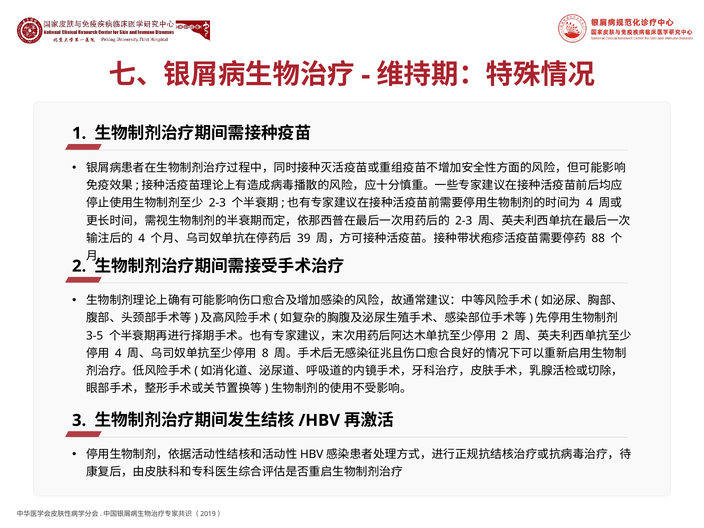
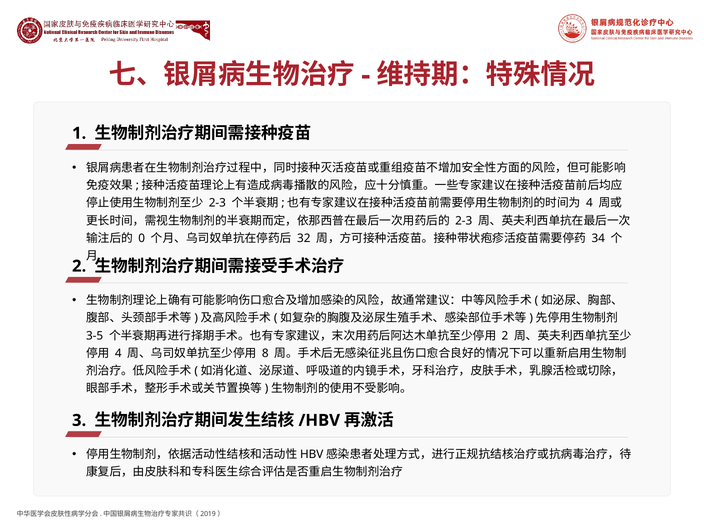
4: 4 -> 0 (142, 238)
39: 39 -> 32 (304, 238)
88: 88 -> 34 (598, 238)
